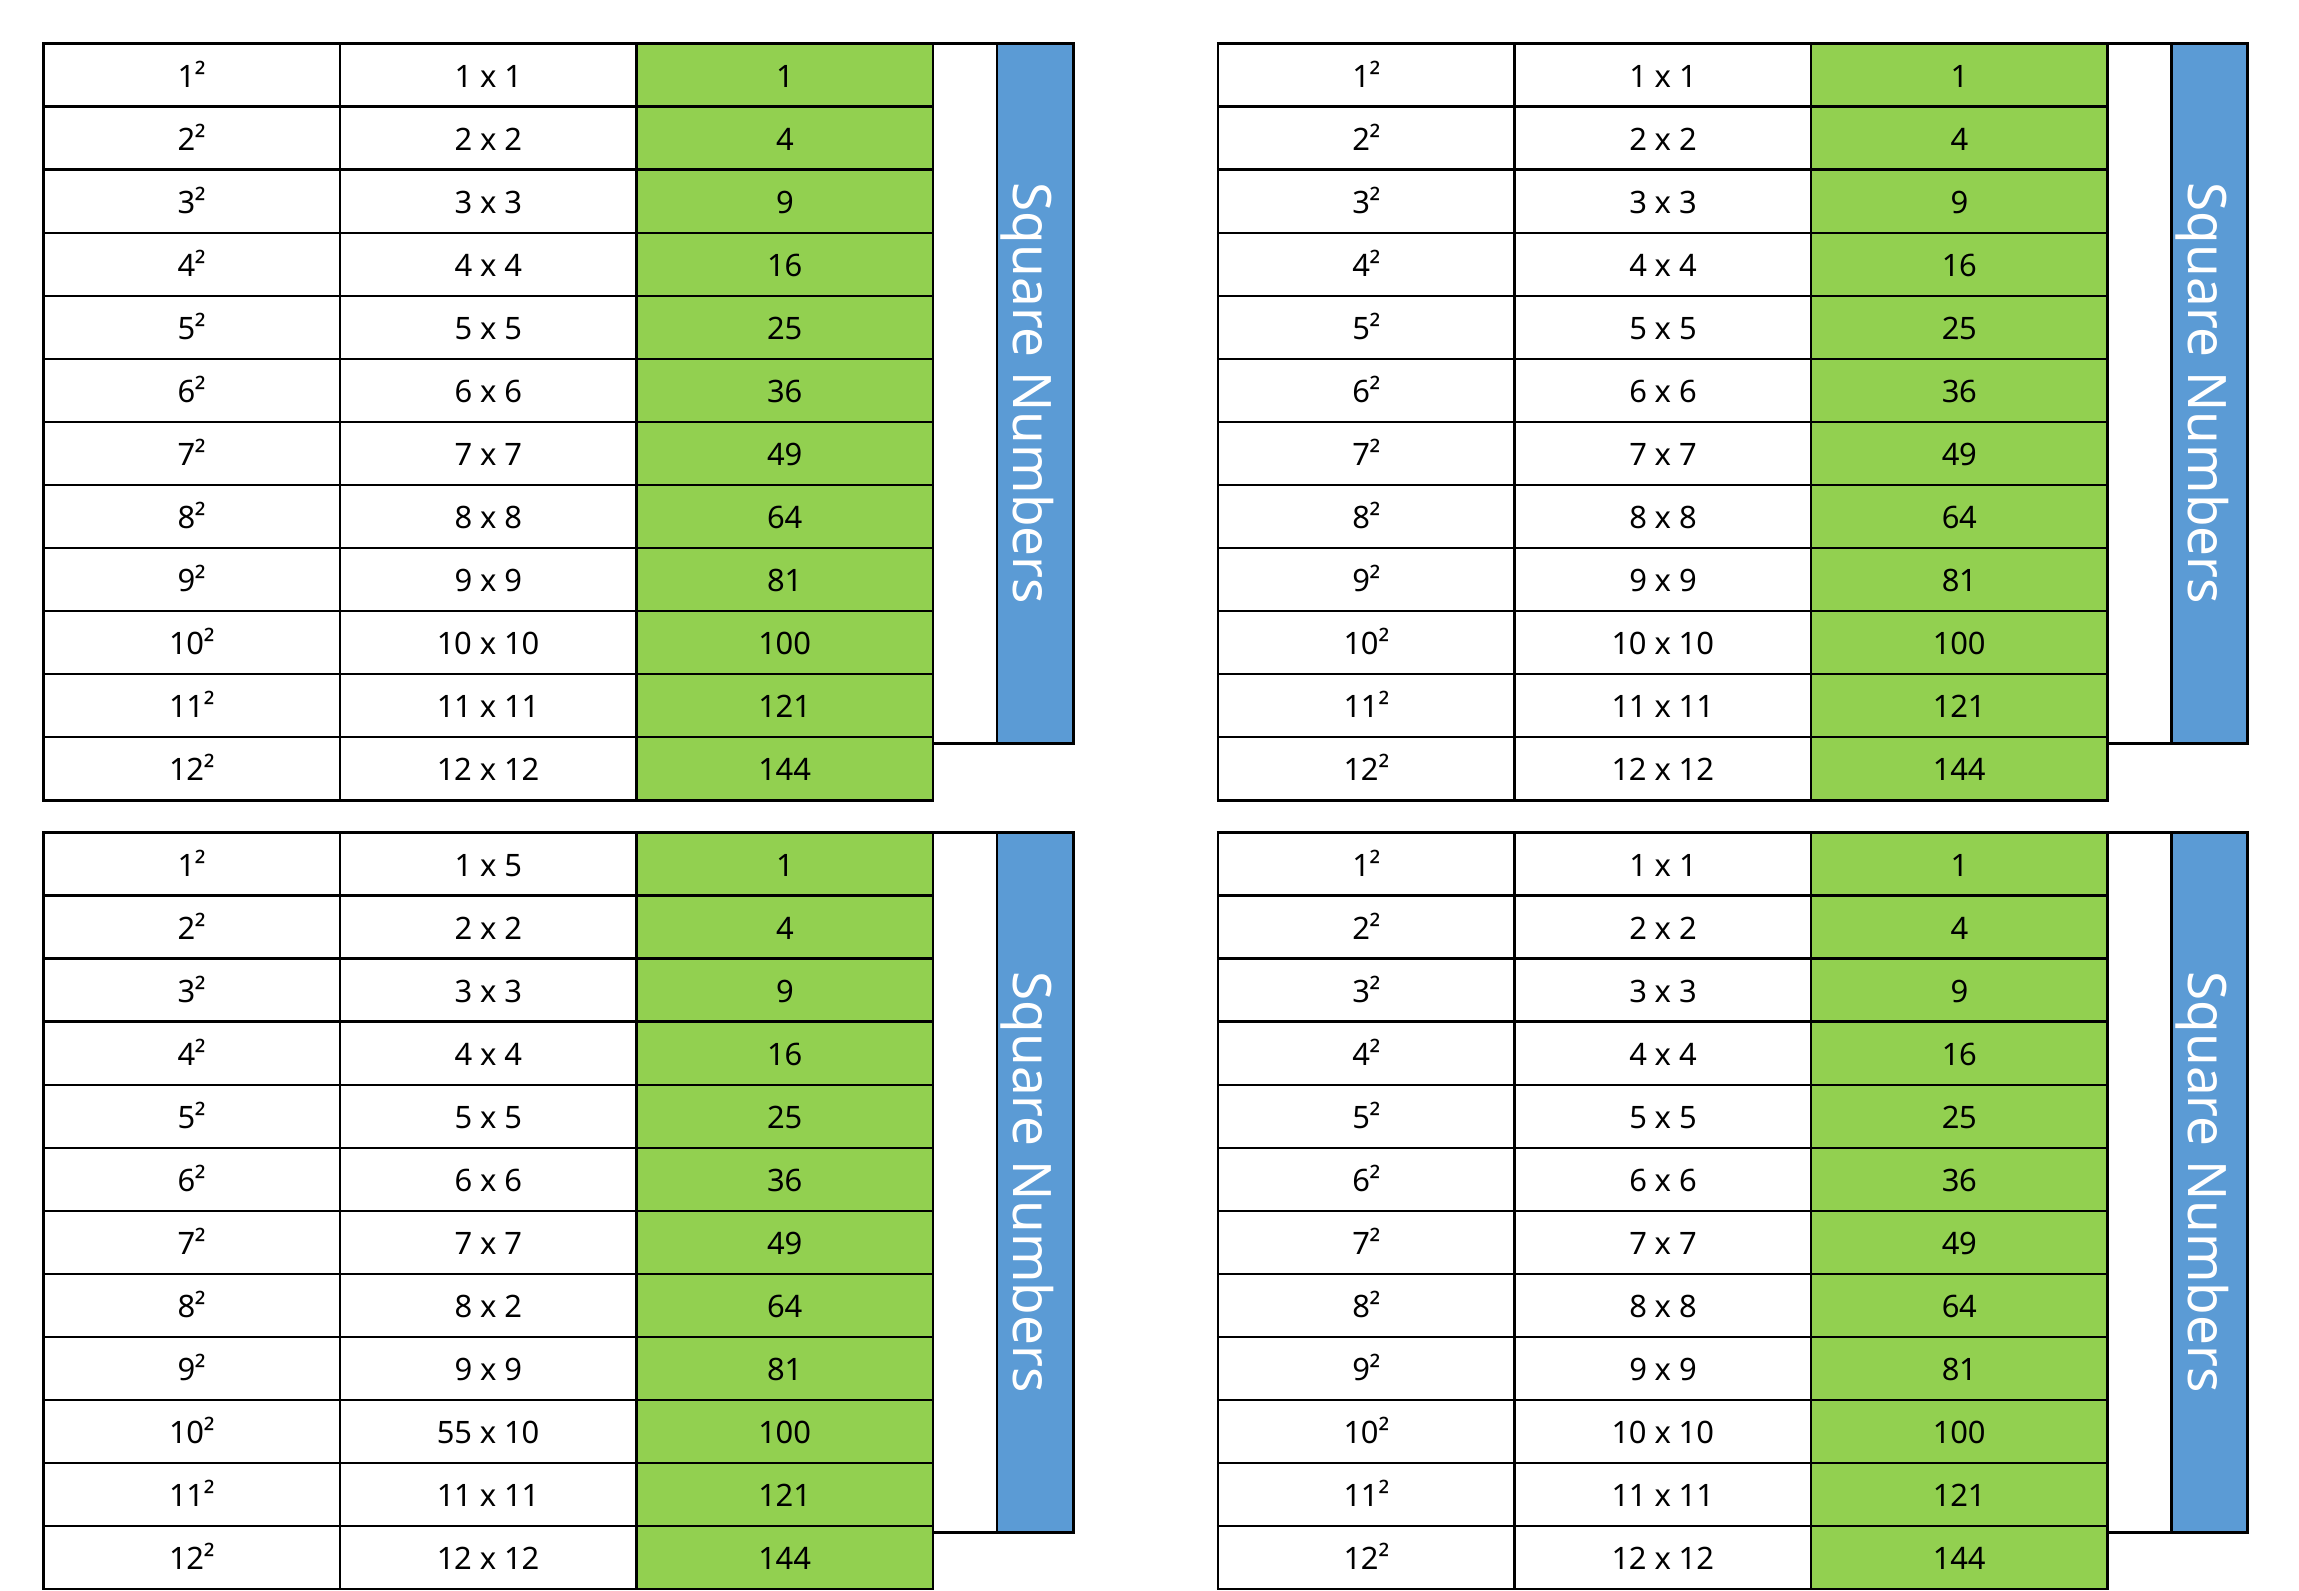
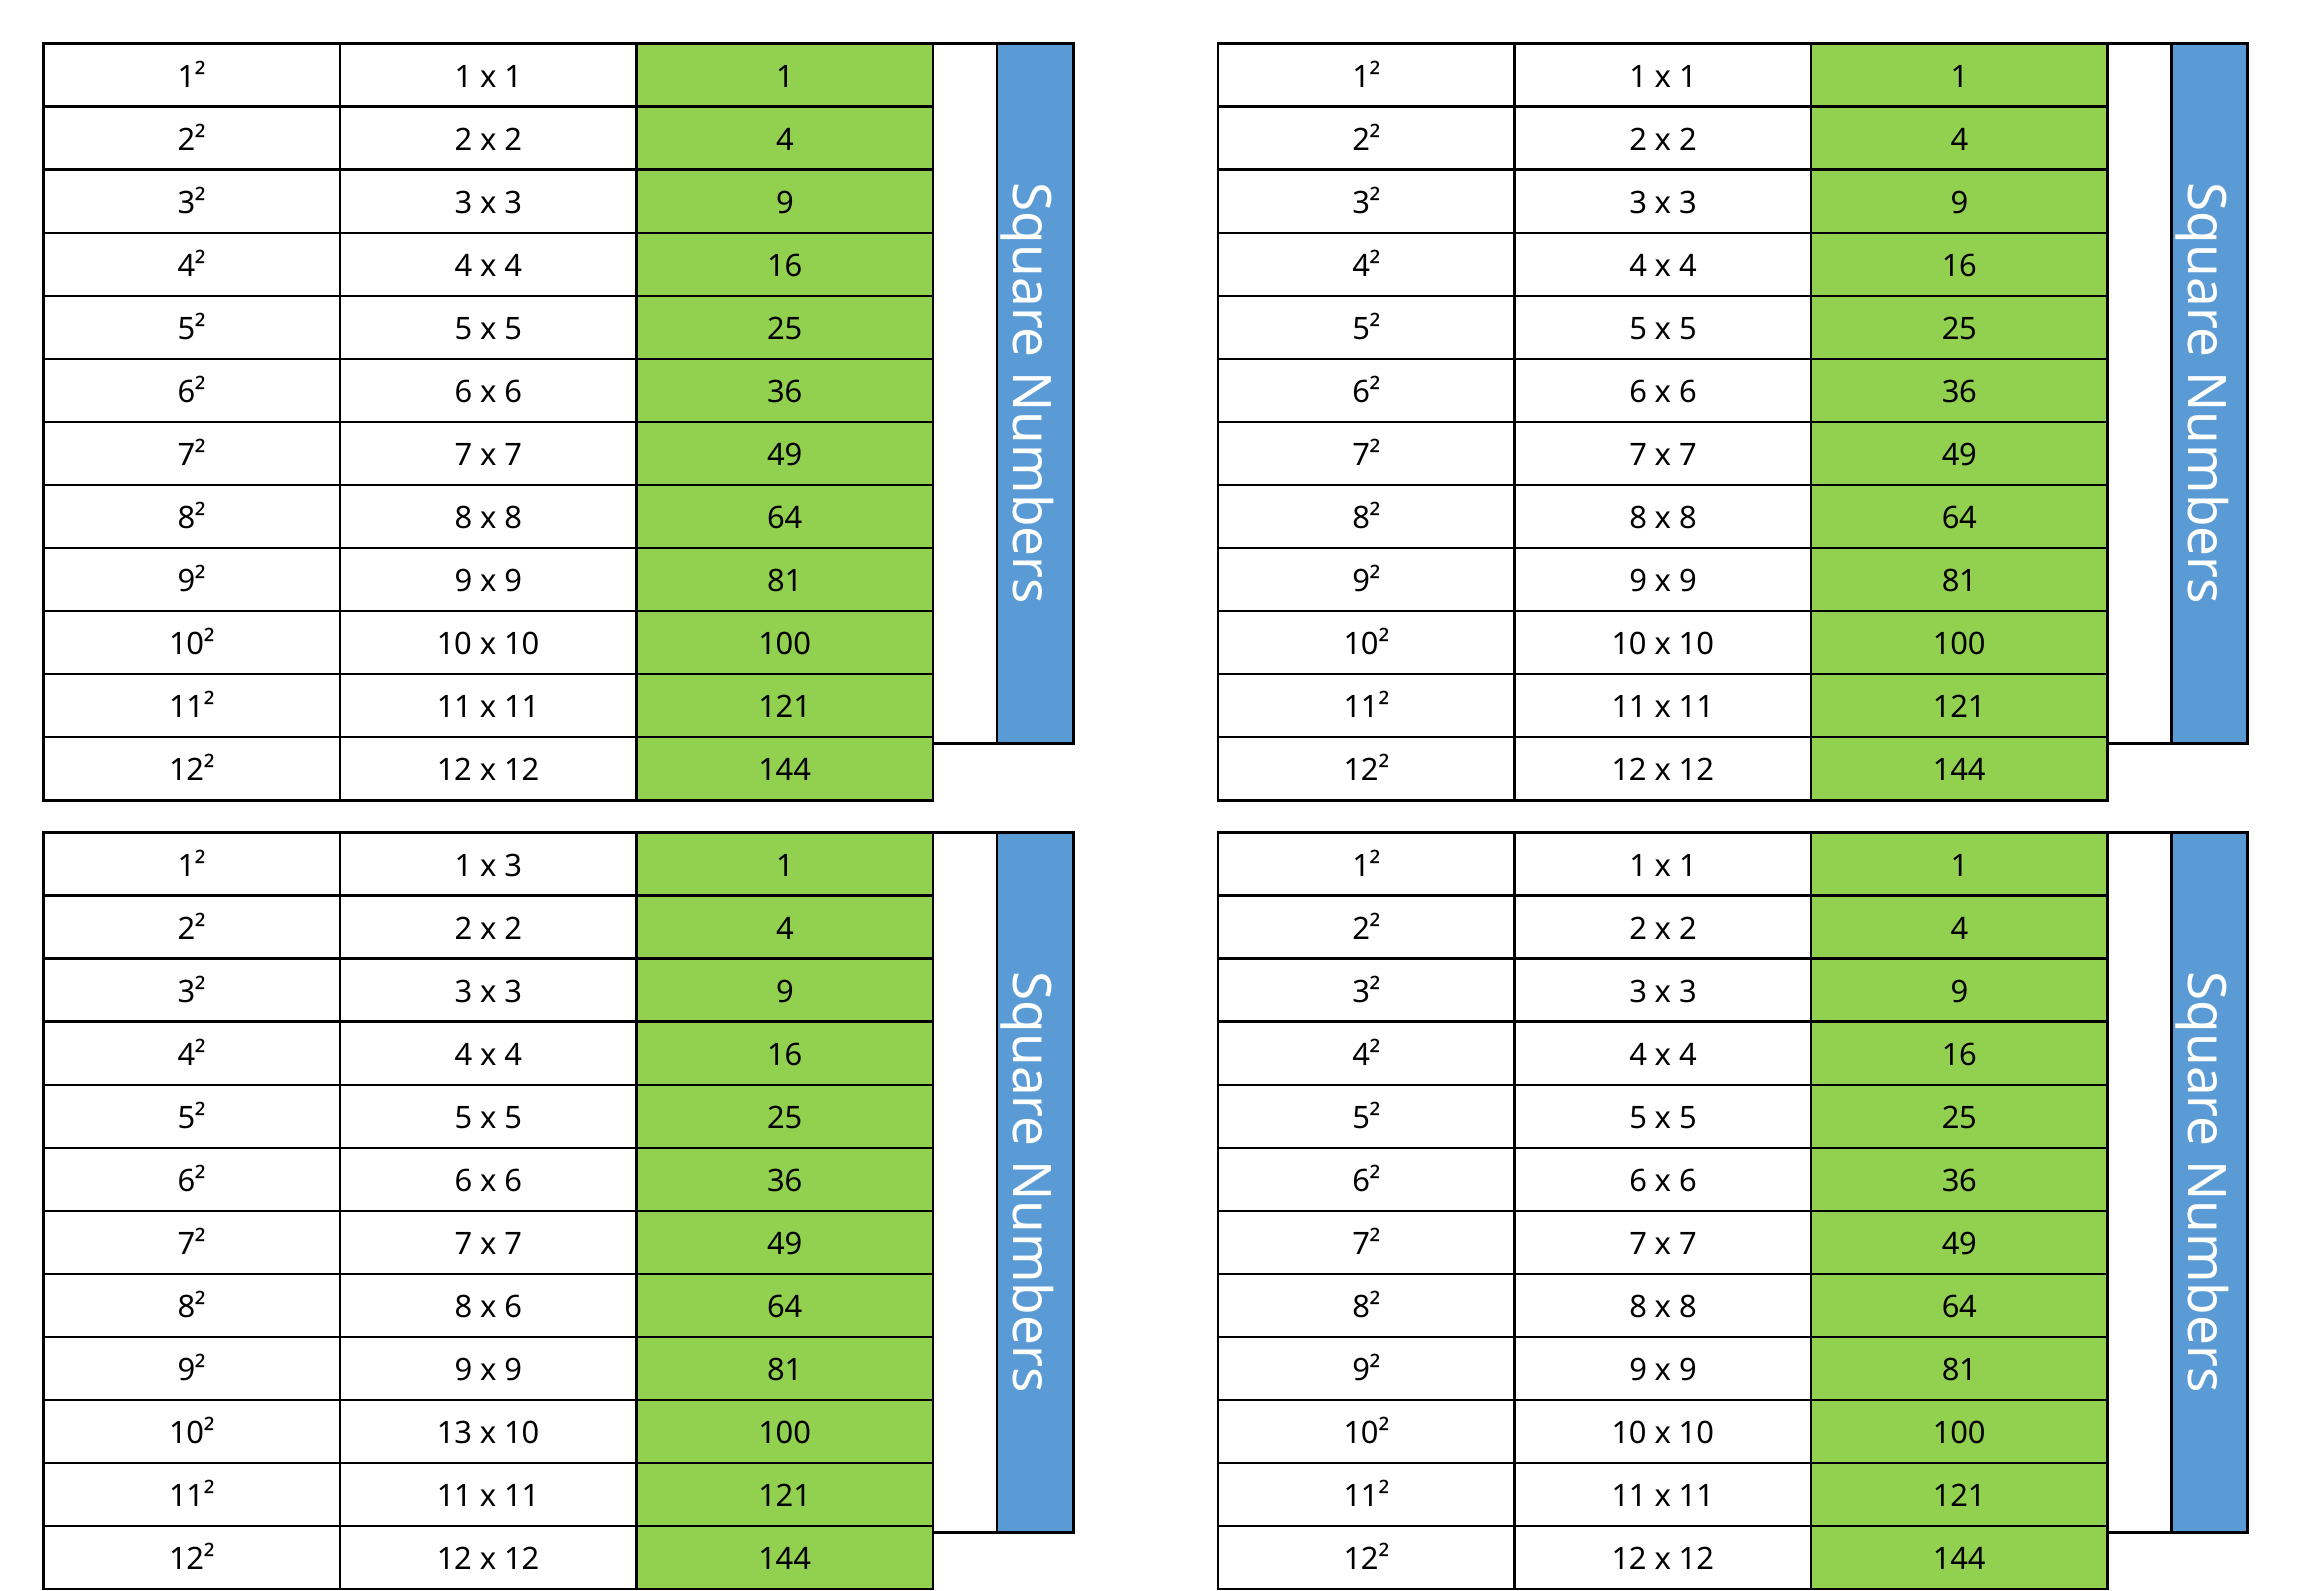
1 x 5: 5 -> 3 (513, 866)
8 x 2: 2 -> 6 (513, 1308)
55: 55 -> 13 (455, 1434)
